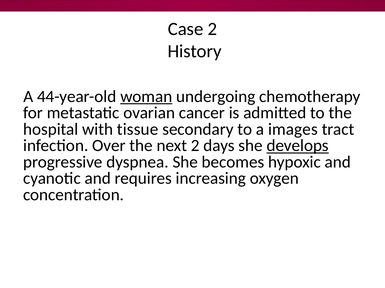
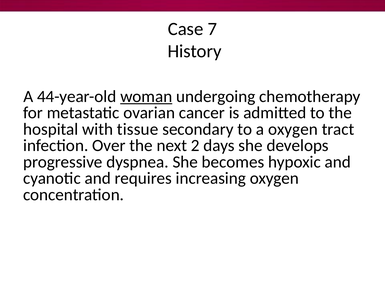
Case 2: 2 -> 7 (212, 29)
a images: images -> oxygen (293, 130)
develops underline: present -> none (298, 146)
